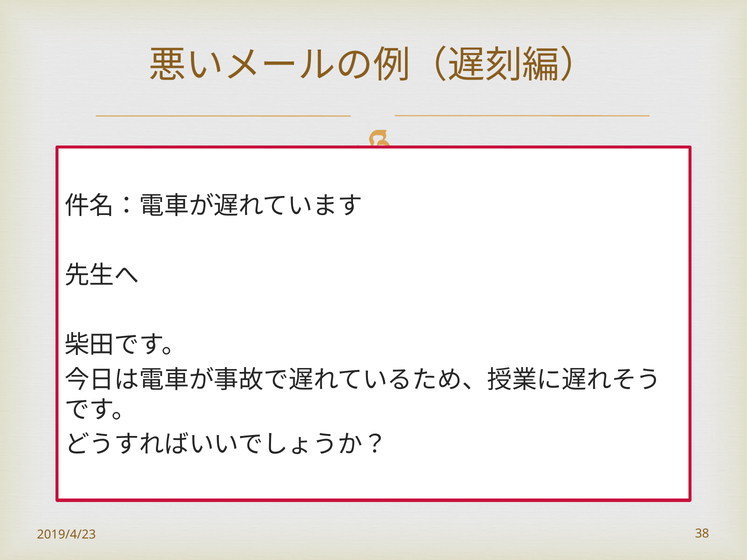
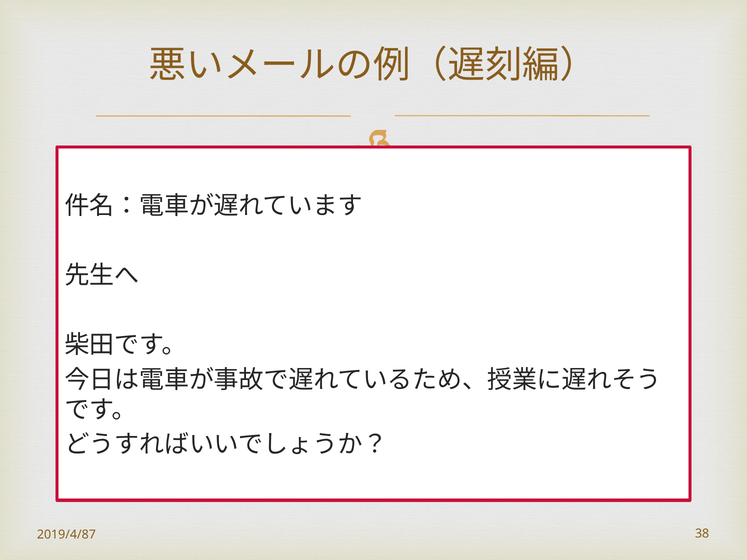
2019/4/23: 2019/4/23 -> 2019/4/87 (66, 535)
